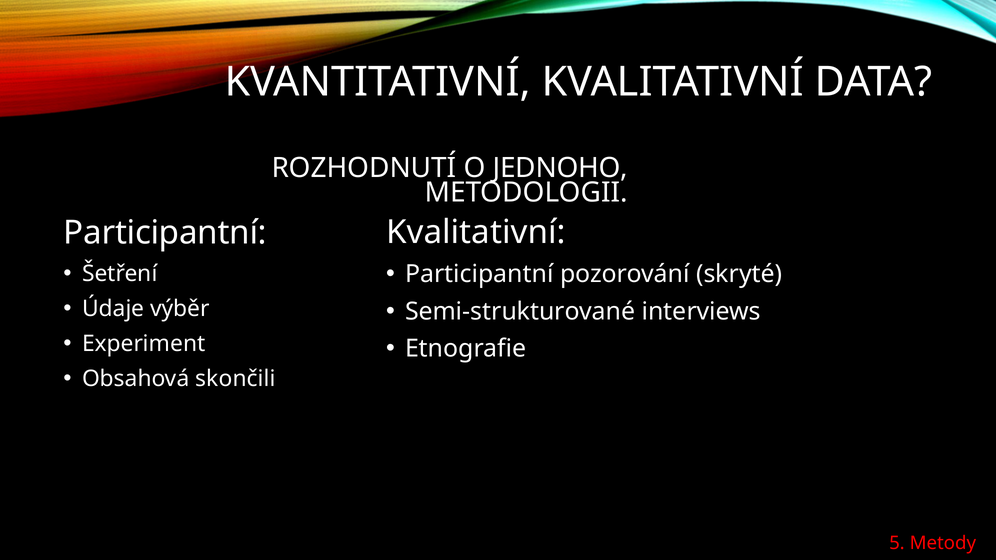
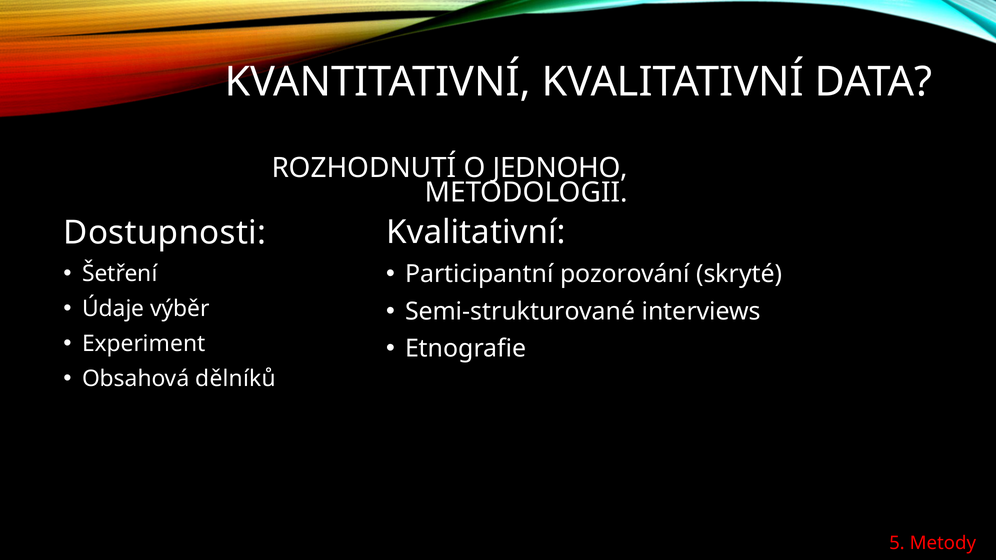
Participantní: Participantní -> Dostupnosti (165, 233)
skončili: skončili -> dělníků (235, 379)
